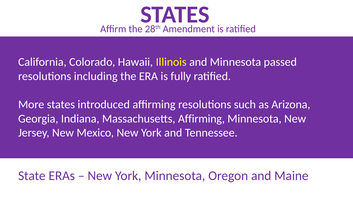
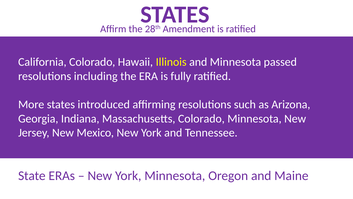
Massachusetts Affirming: Affirming -> Colorado (201, 118)
